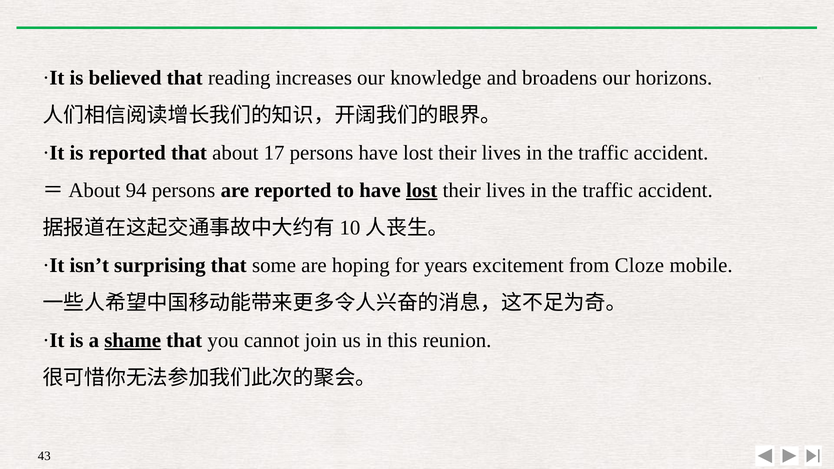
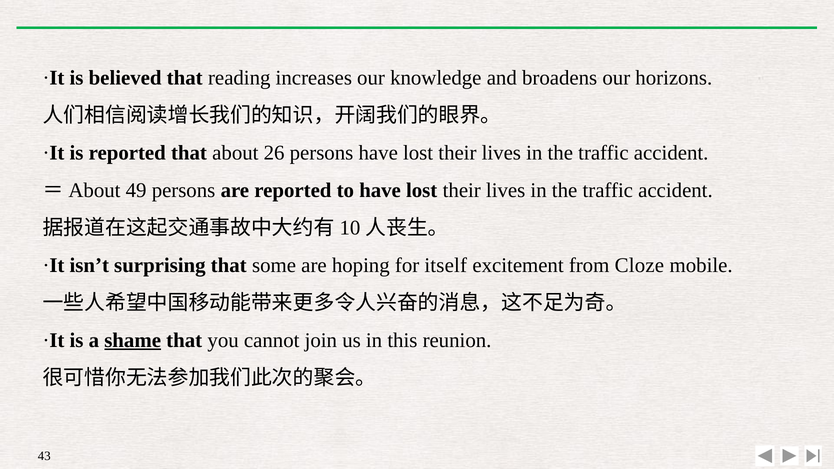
17: 17 -> 26 (274, 153)
94: 94 -> 49 (136, 190)
lost underline: present -> none (422, 190)
years: years -> itself (446, 265)
